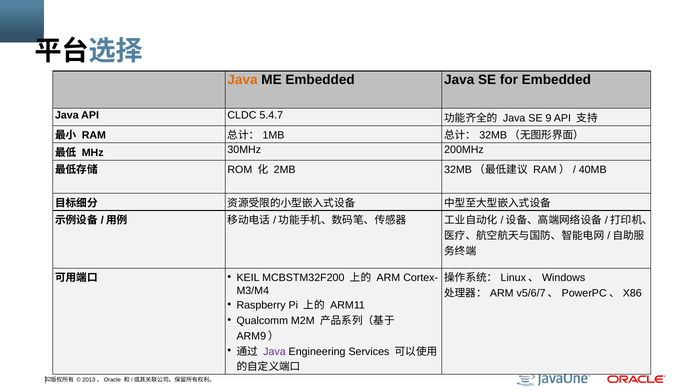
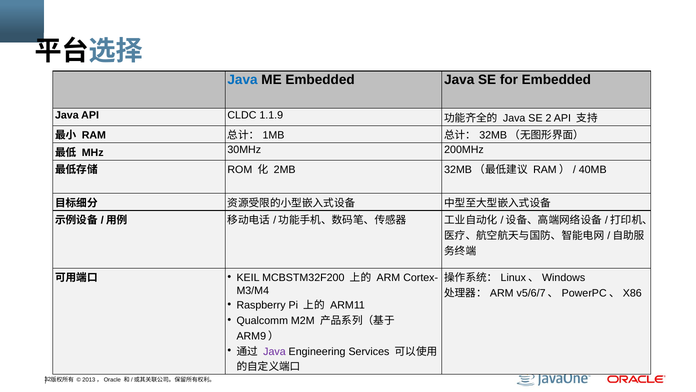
Java colour: orange -> blue (243, 80)
5.4.7: 5.4.7 -> 1.1.9 (271, 115)
9: 9 -> 2 (549, 118)
